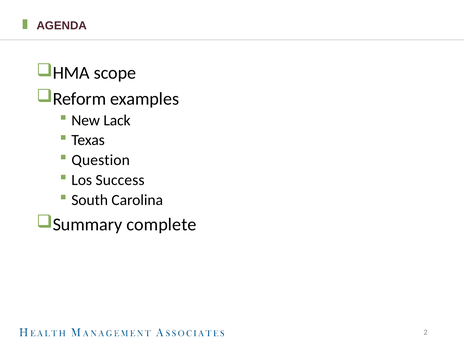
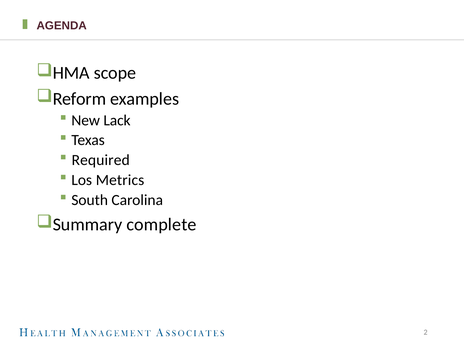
Question: Question -> Required (101, 160)
Success: Success -> Metrics (120, 180)
